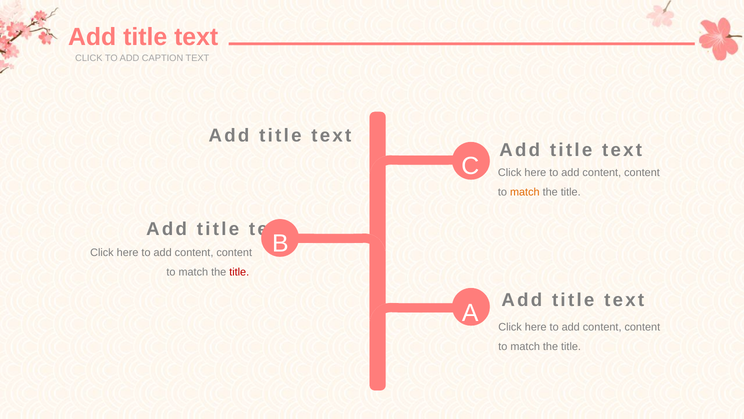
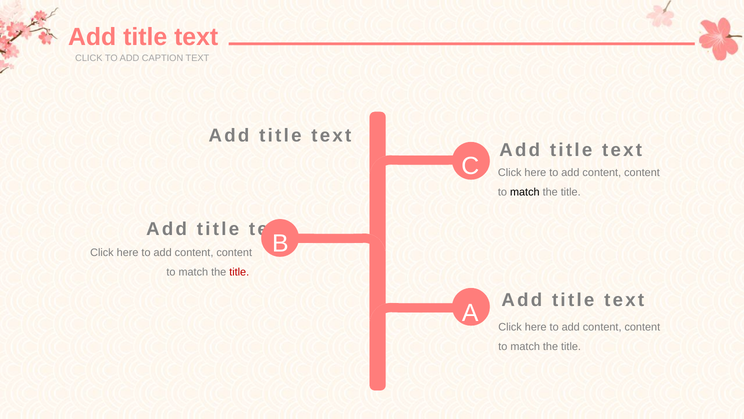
match colour: orange -> black (525, 192)
